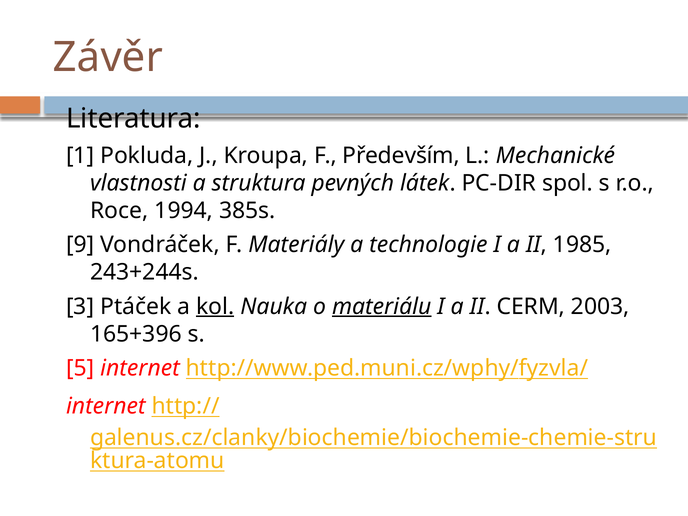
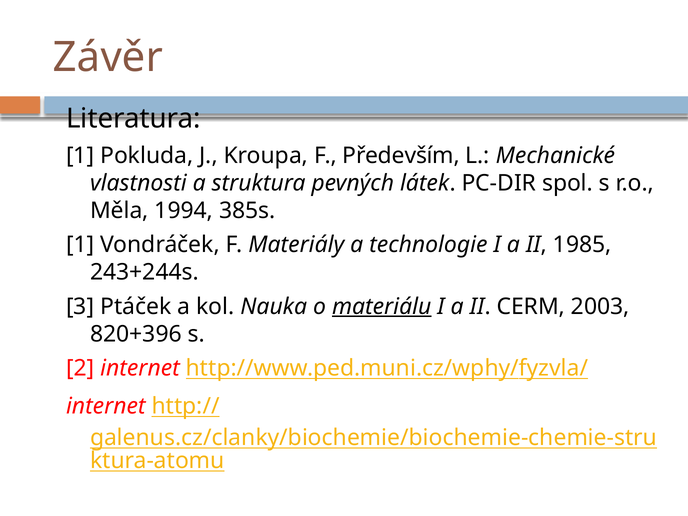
Roce: Roce -> Měla (119, 211)
9: 9 -> 1 (80, 245)
kol underline: present -> none (215, 306)
165+396: 165+396 -> 820+396 (136, 334)
5: 5 -> 2 (80, 368)
